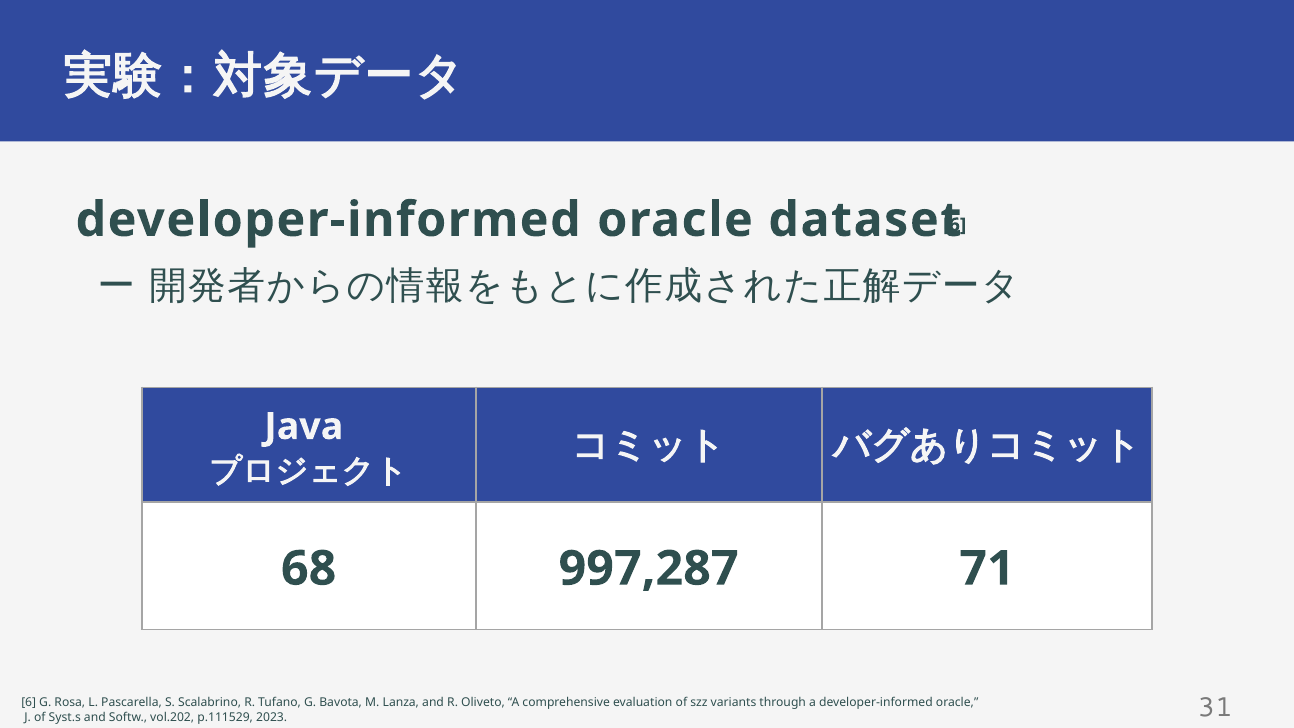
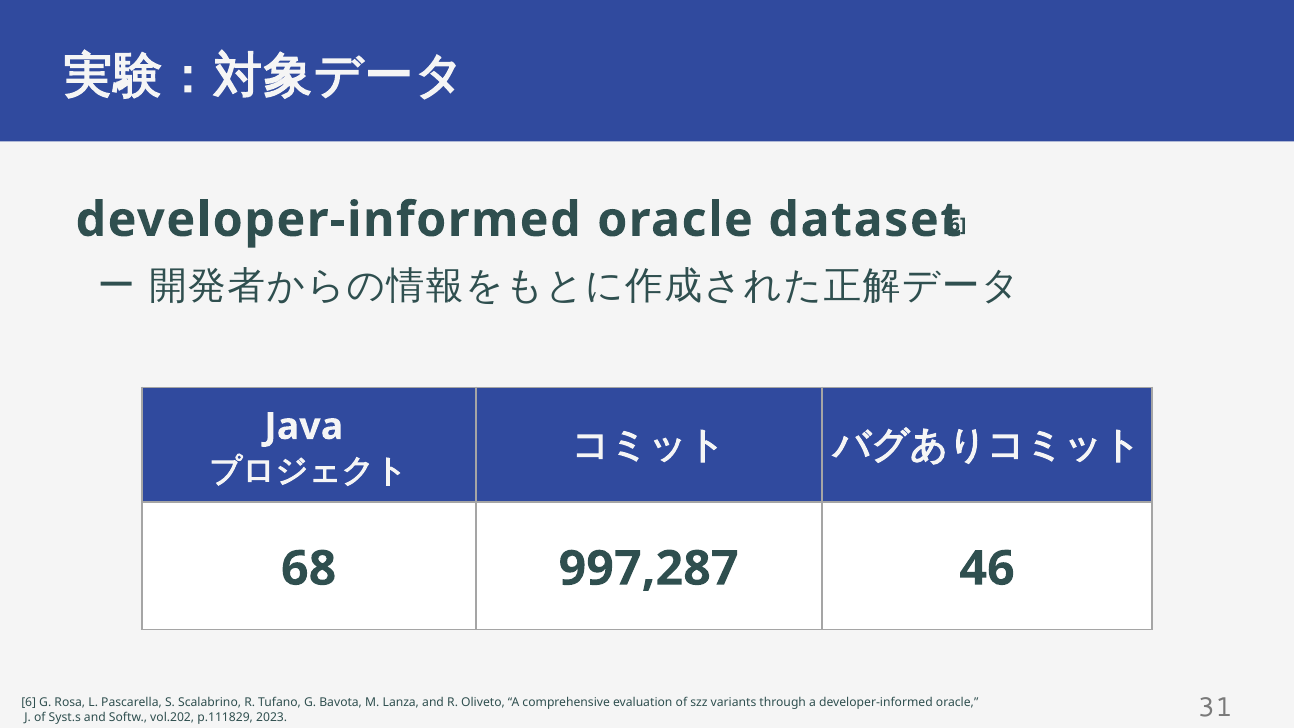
71: 71 -> 46 (987, 569)
p.111529: p.111529 -> p.111829 (225, 717)
